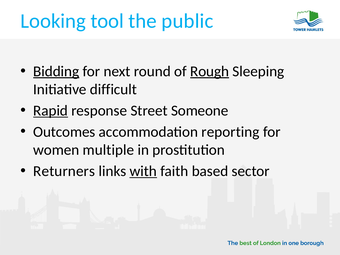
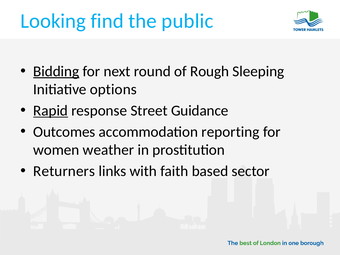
tool: tool -> find (107, 21)
Rough underline: present -> none (210, 71)
difficult: difficult -> options (113, 89)
Someone: Someone -> Guidance (200, 111)
multiple: multiple -> weather (108, 150)
with underline: present -> none (143, 171)
